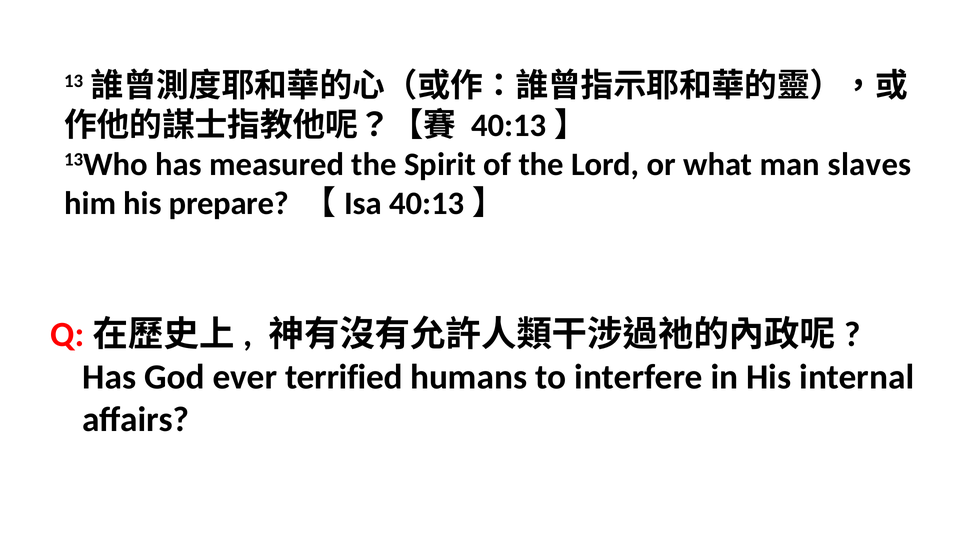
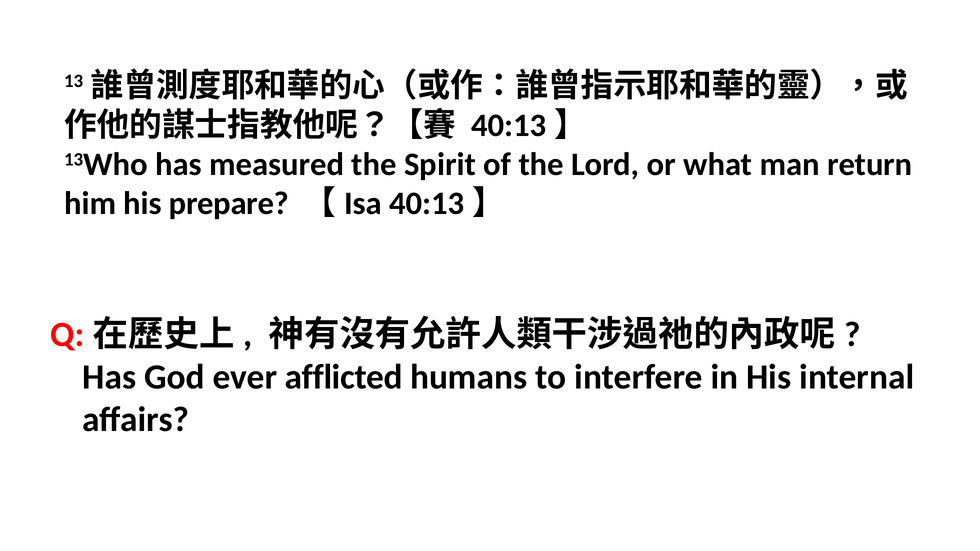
slaves: slaves -> return (870, 165)
terrified: terrified -> afflicted (344, 377)
